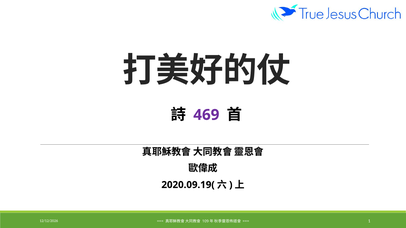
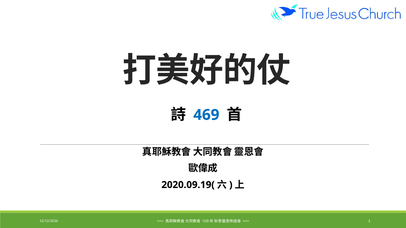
469 colour: purple -> blue (206, 115)
